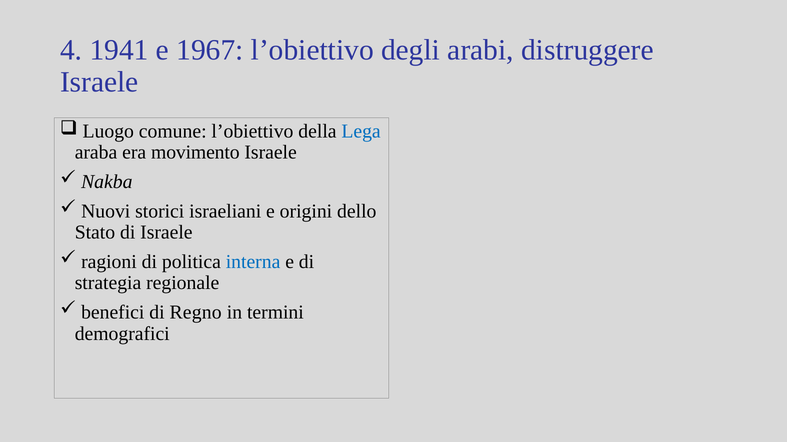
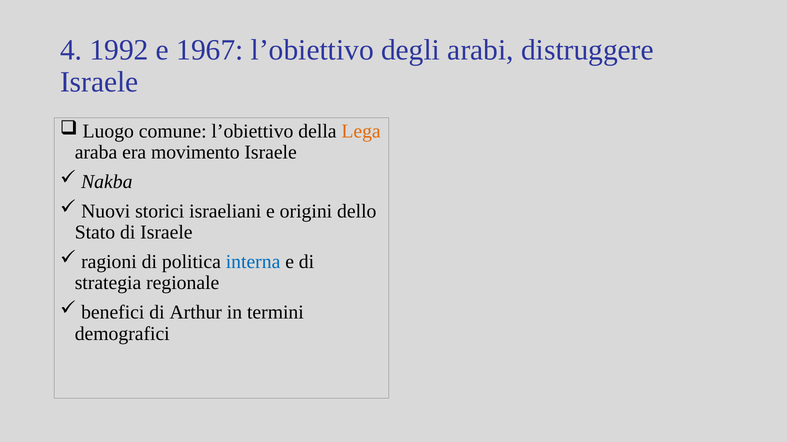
1941: 1941 -> 1992 (119, 50)
Lega colour: blue -> orange (361, 131)
Regno: Regno -> Arthur (196, 313)
